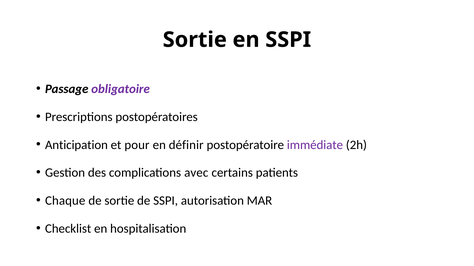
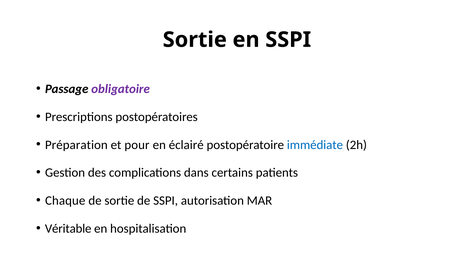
Anticipation: Anticipation -> Préparation (76, 145)
définir: définir -> éclairé (186, 145)
immédiate colour: purple -> blue (315, 145)
avec: avec -> dans (196, 173)
Checklist: Checklist -> Véritable (68, 229)
